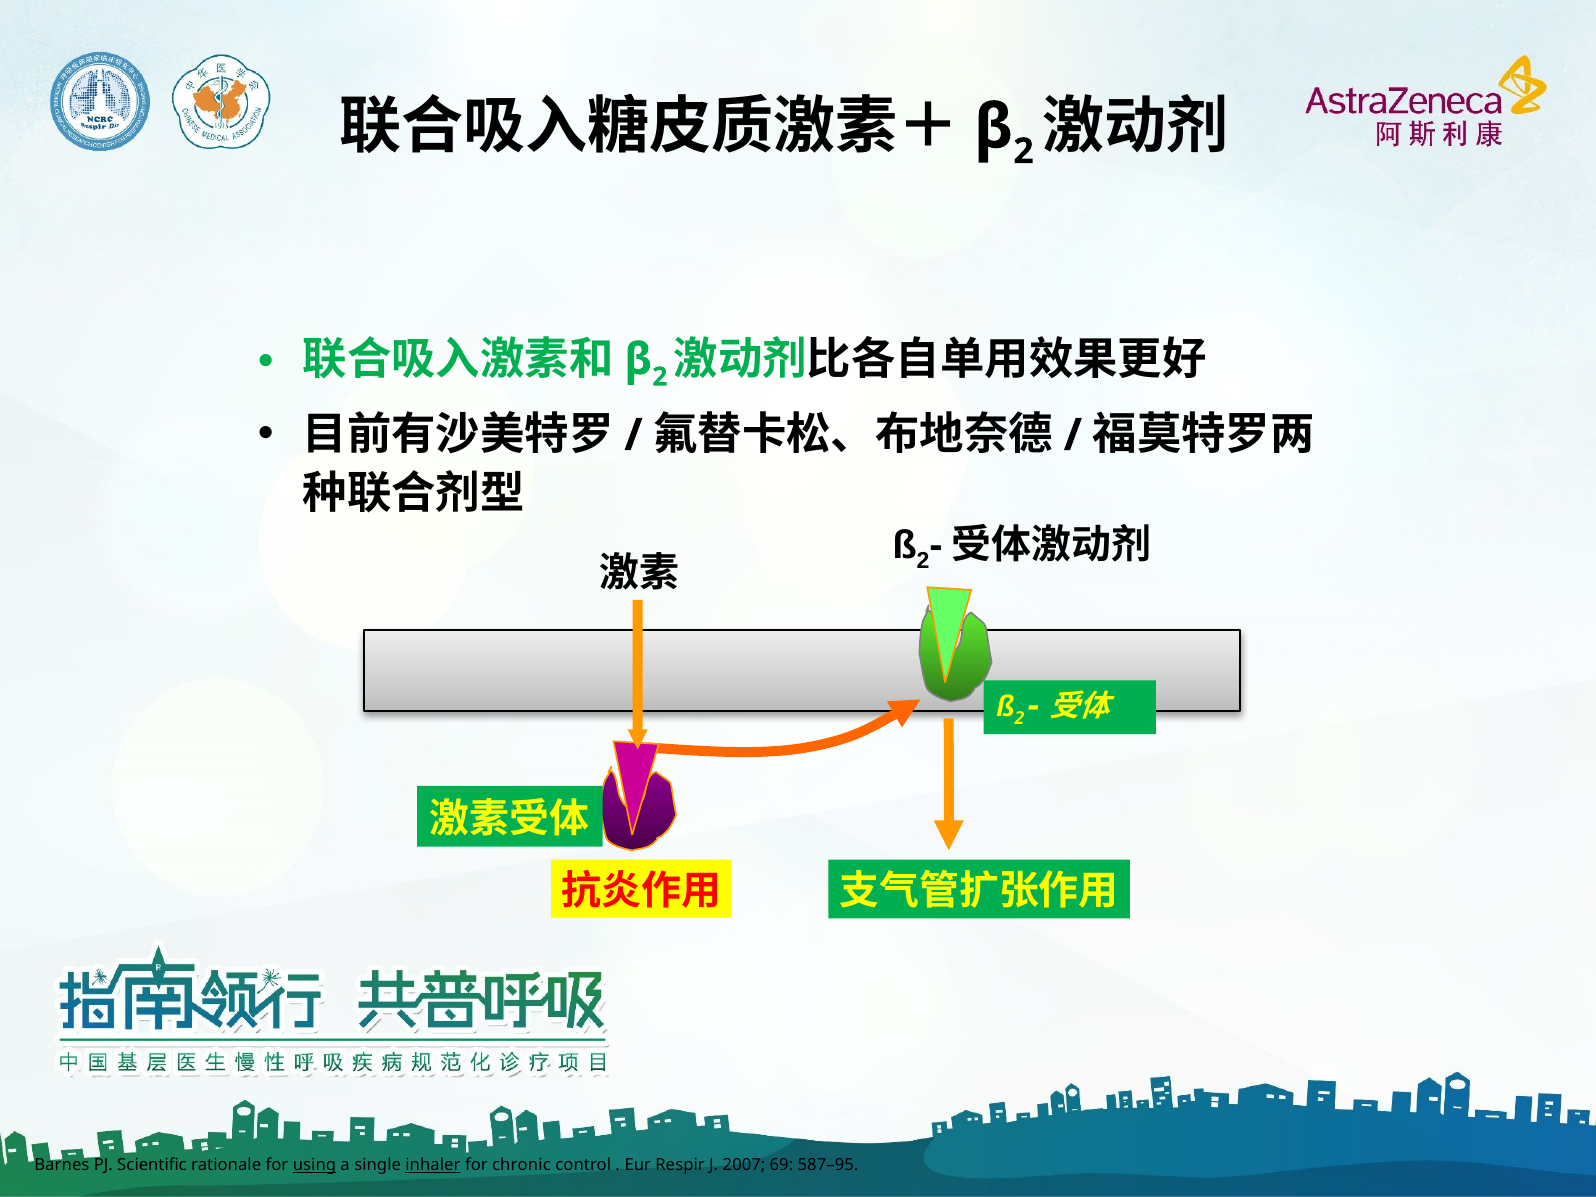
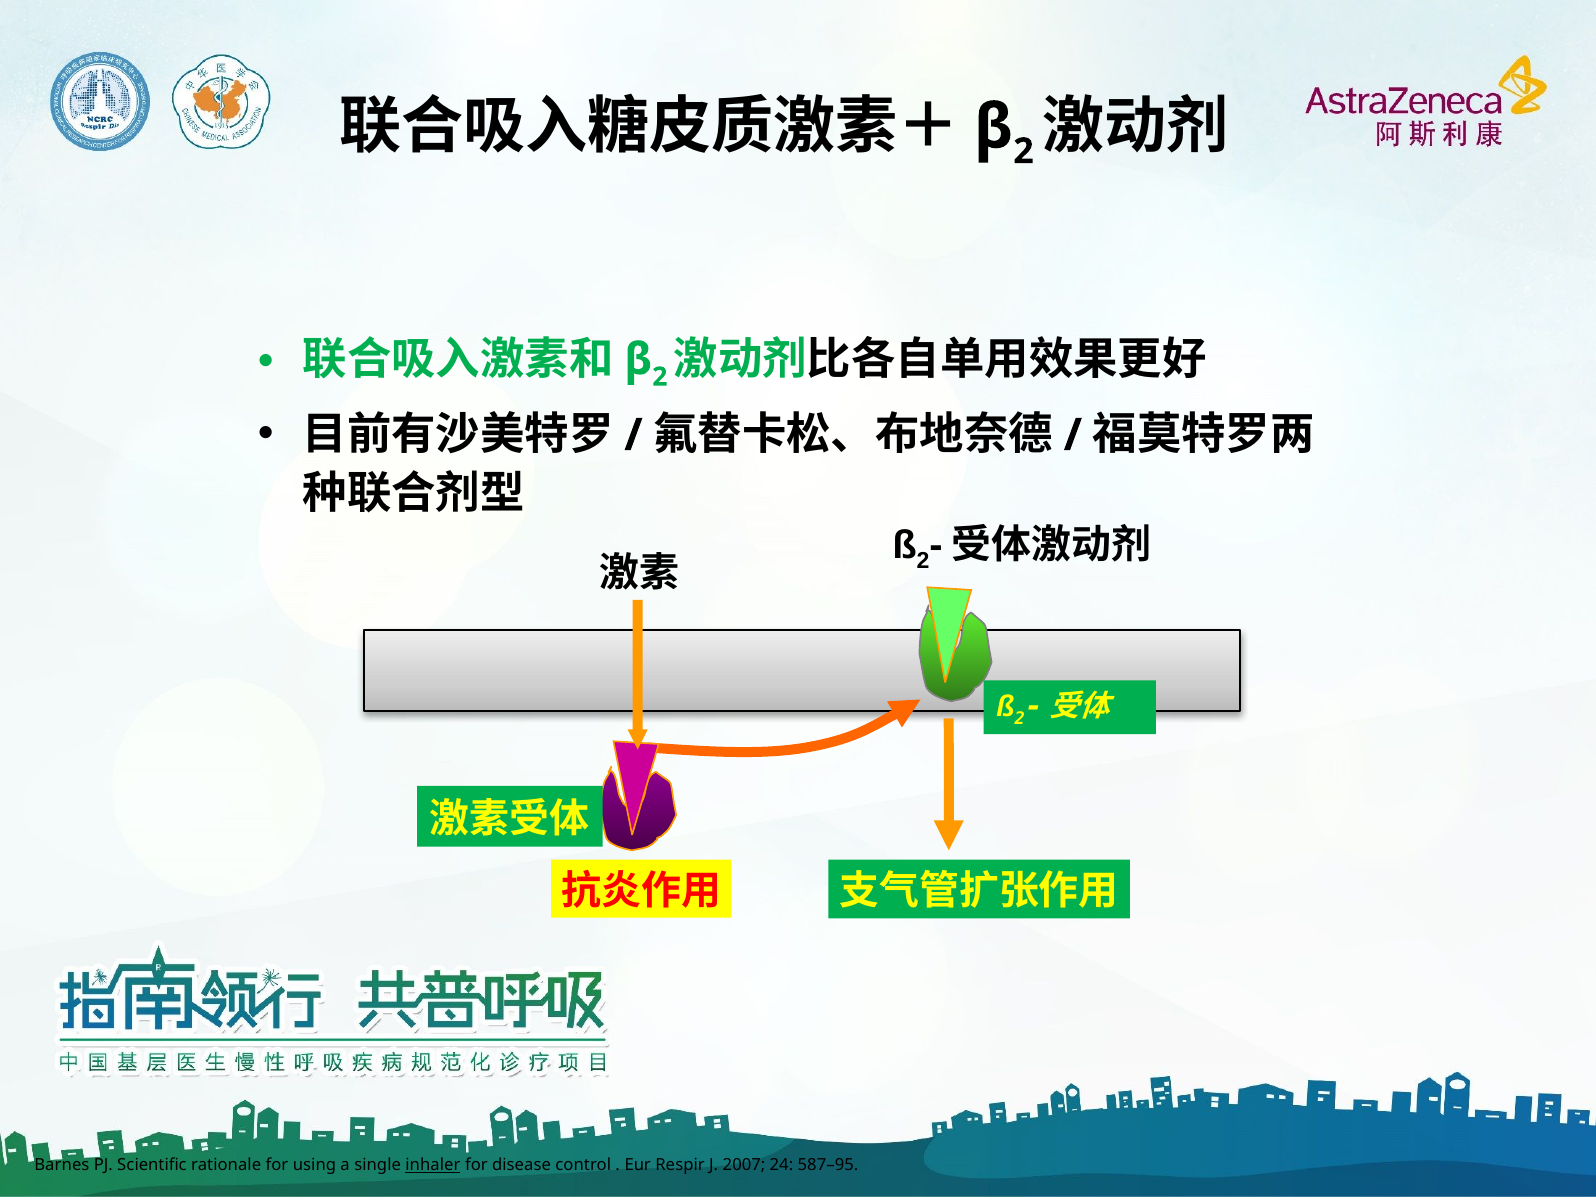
using underline: present -> none (314, 1165)
chronic: chronic -> disease (522, 1165)
69: 69 -> 24 (781, 1165)
